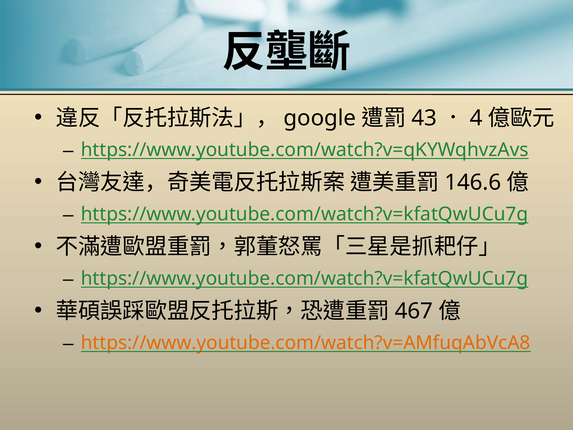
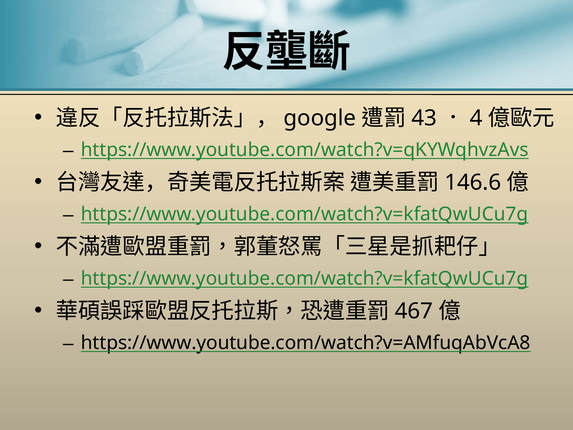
https://www.youtube.com/watch?v=AMfuqAbVcA8 colour: orange -> black (306, 343)
